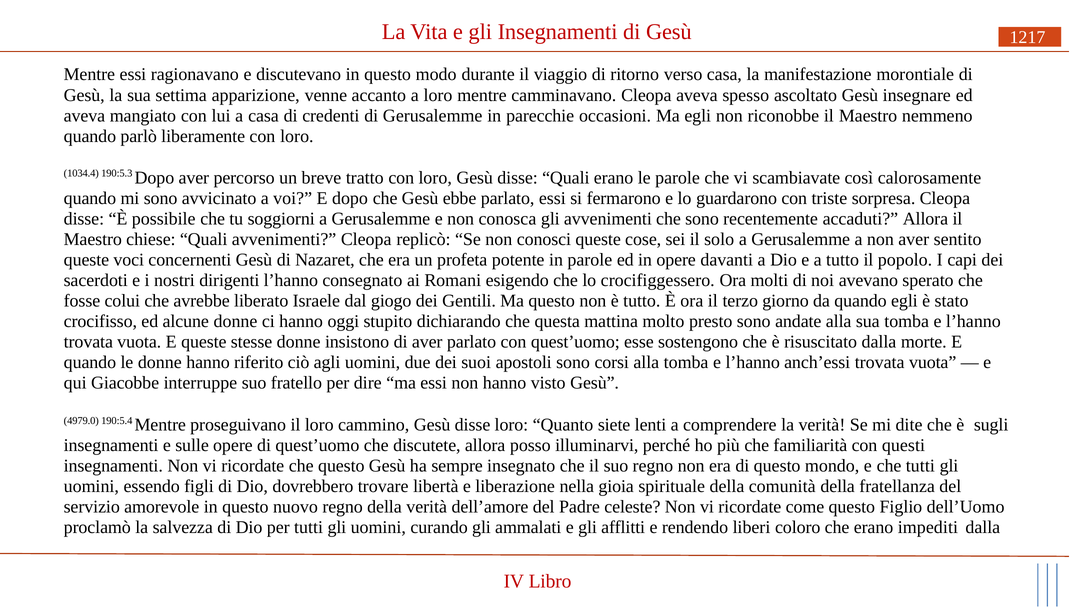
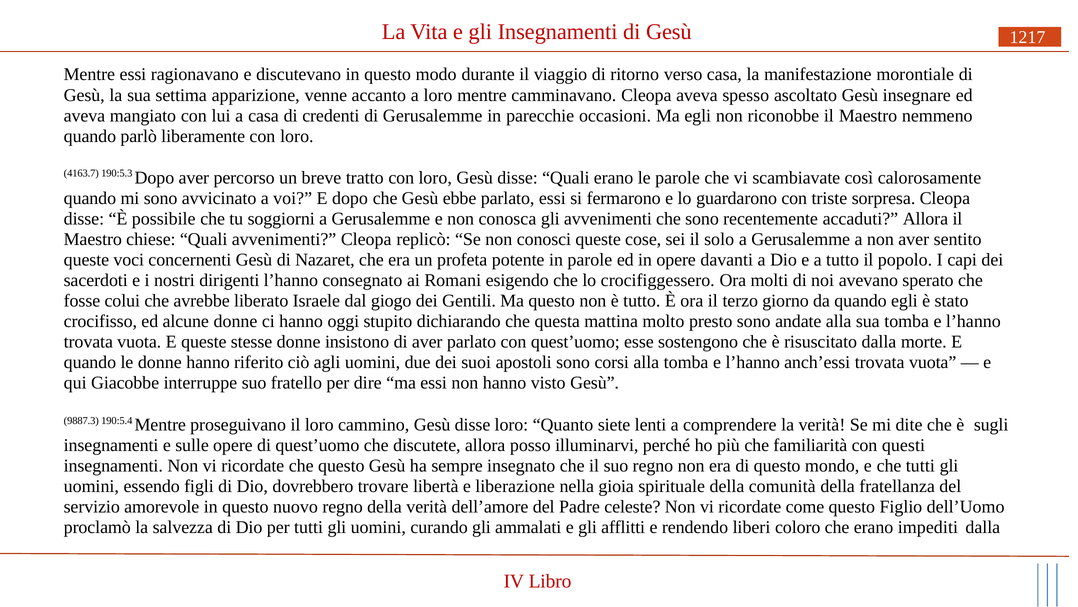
1034.4: 1034.4 -> 4163.7 (81, 173)
4979.0: 4979.0 -> 9887.3 (81, 421)
